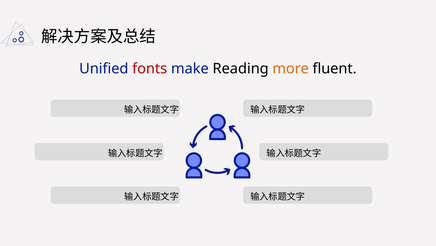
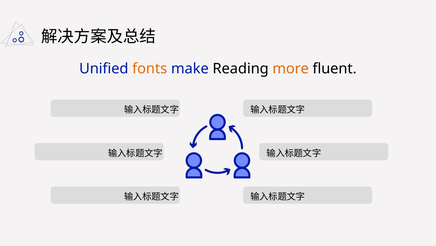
fonts colour: red -> orange (150, 68)
